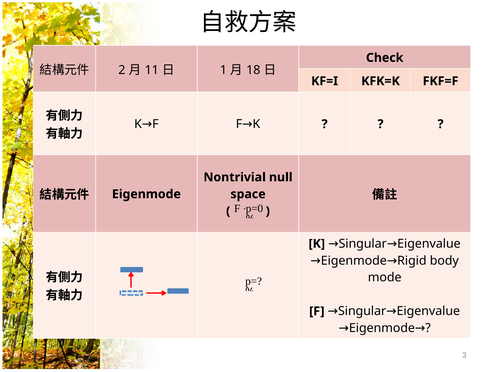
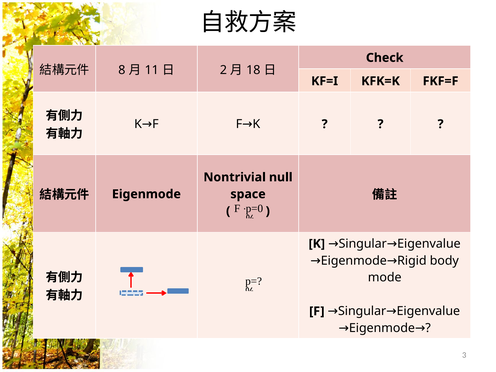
2: 2 -> 8 (122, 70)
1: 1 -> 2 (223, 70)
